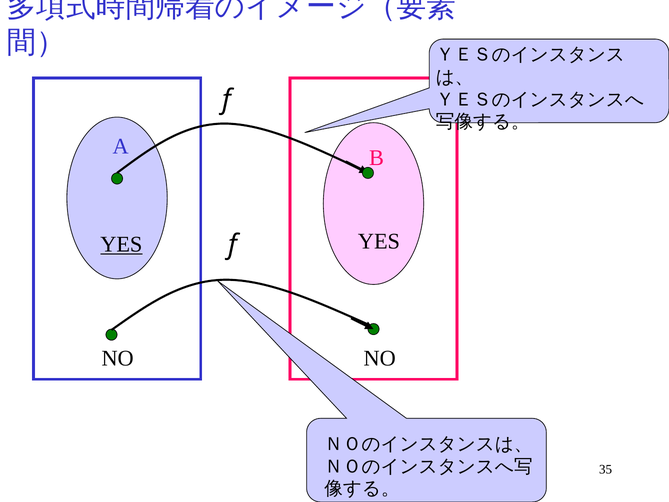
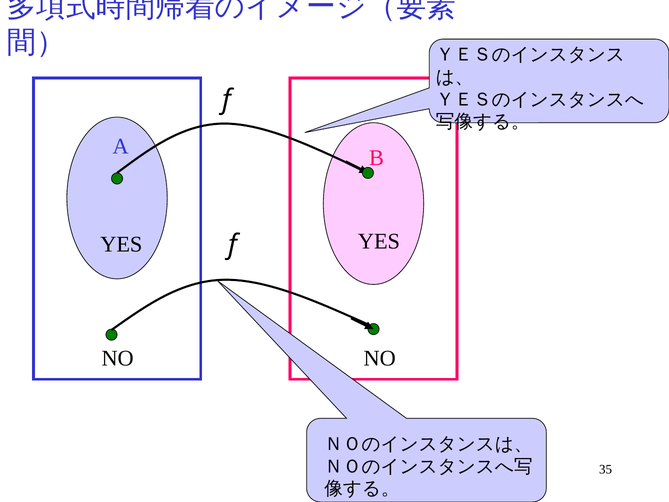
YES underline: present -> none (121, 244)
